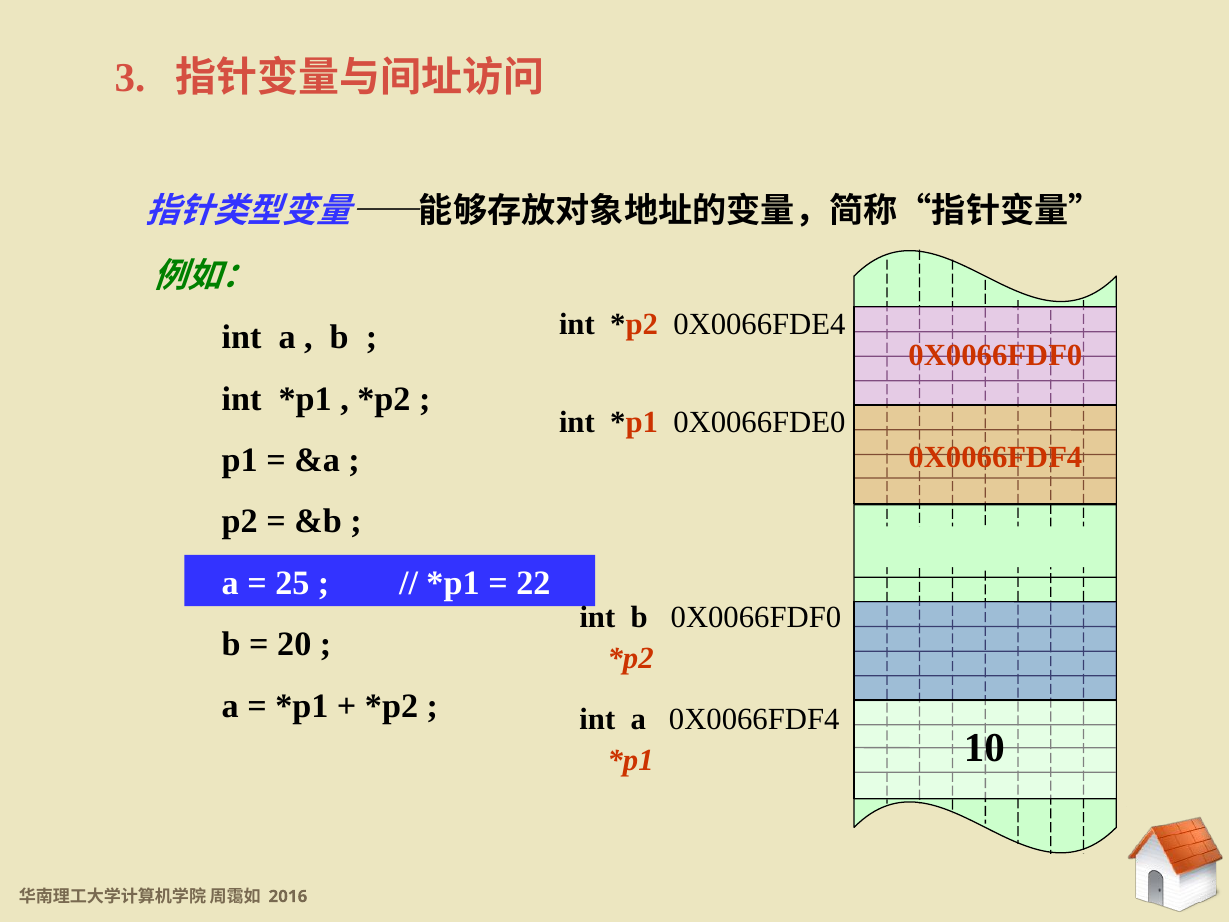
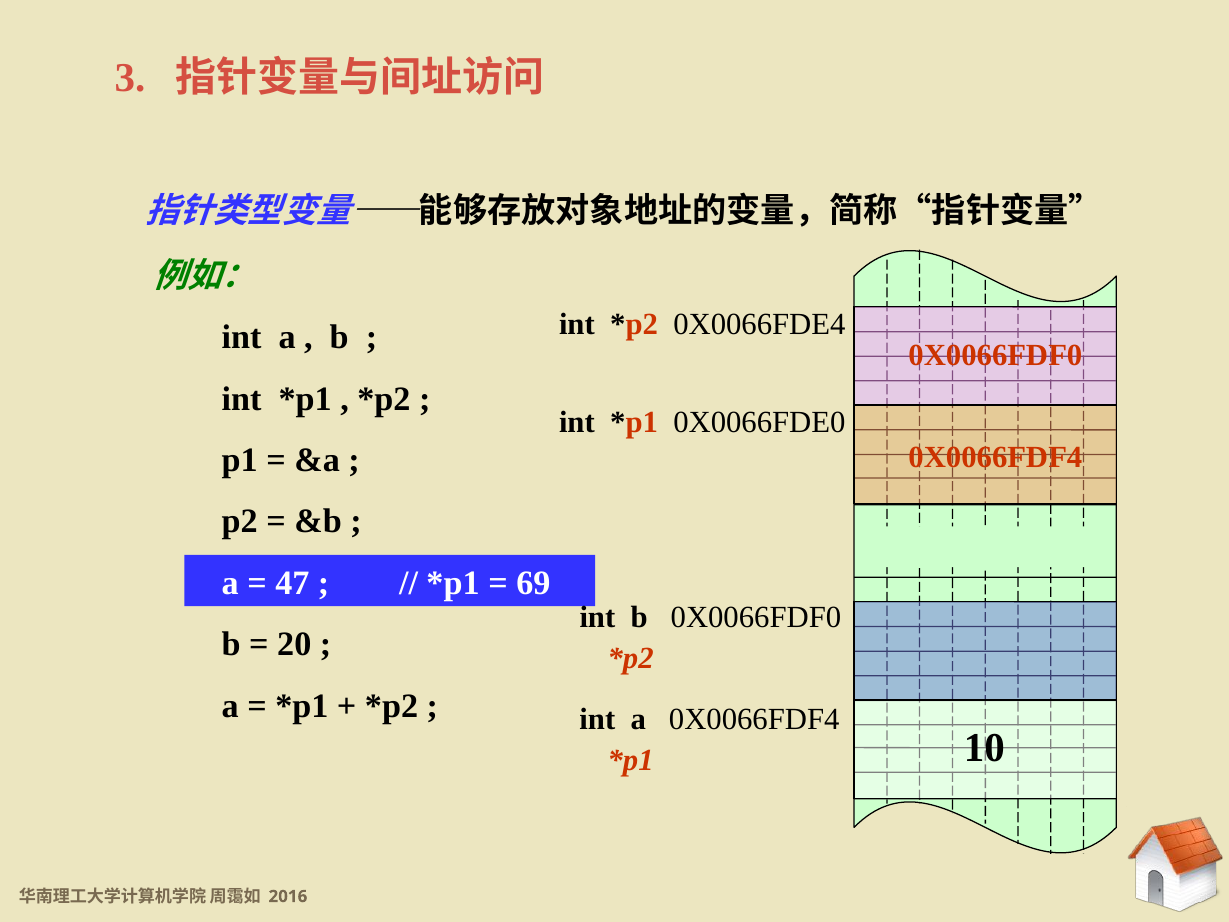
25: 25 -> 47 (292, 583)
22: 22 -> 69 (533, 583)
